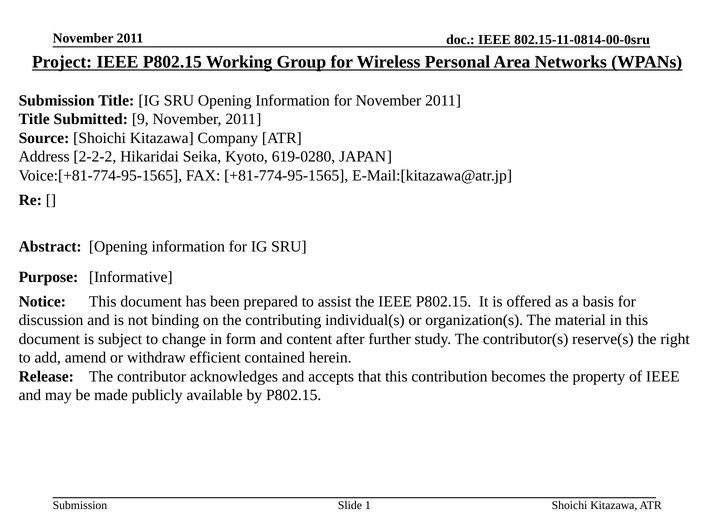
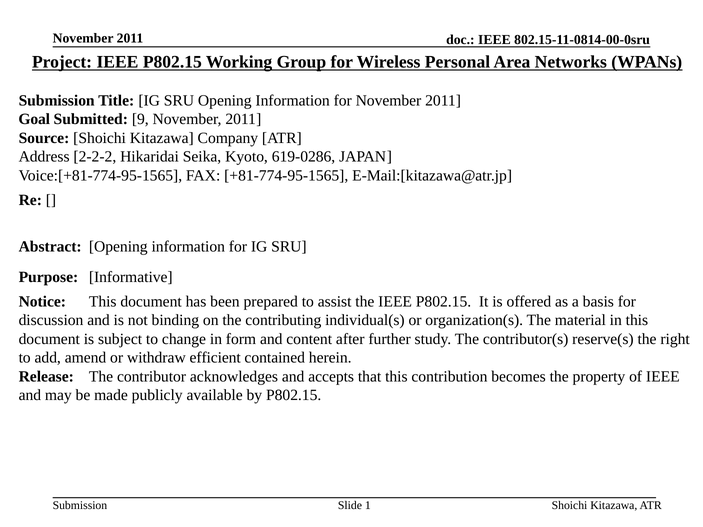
Title: Title -> Goal (34, 119)
619-0280: 619-0280 -> 619-0286 (304, 157)
